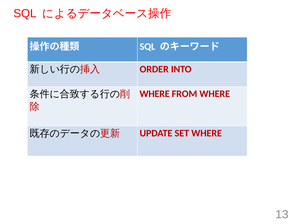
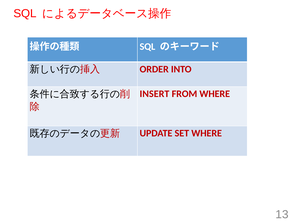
WHERE: WHERE -> INSERT (154, 94)
